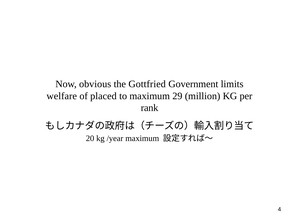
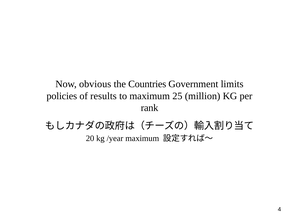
Gottfried: Gottfried -> Countries (147, 84)
welfare: welfare -> policies (62, 96)
placed: placed -> results (103, 96)
29: 29 -> 25 (177, 96)
